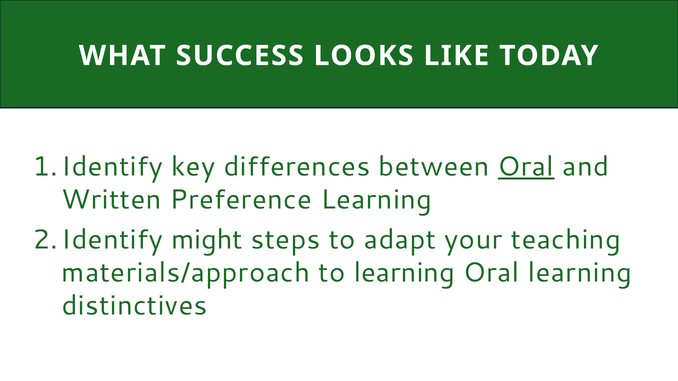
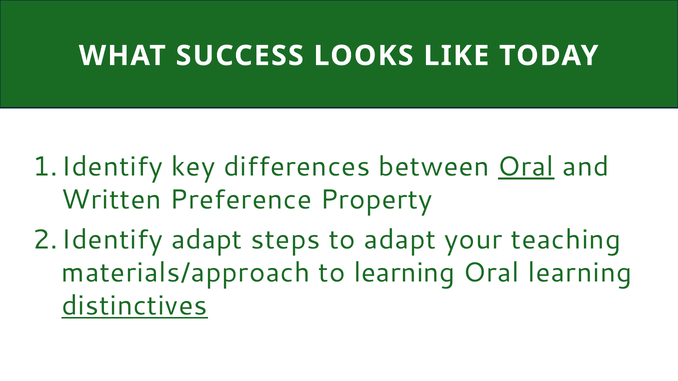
Preference Learning: Learning -> Property (376, 200)
might: might -> adapt (207, 240)
distinctives underline: none -> present (135, 306)
